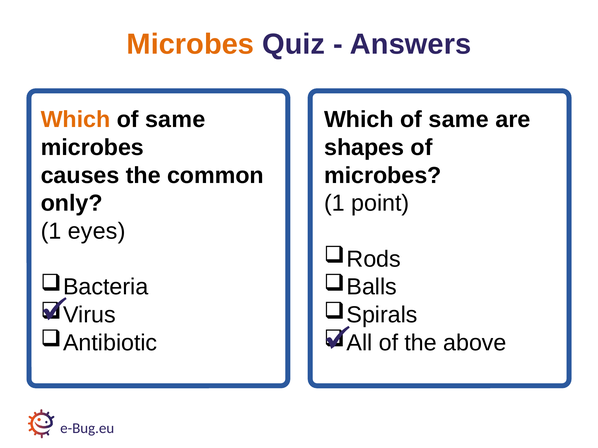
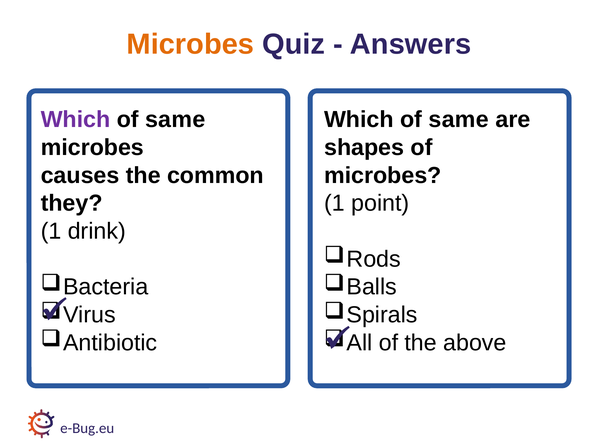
Which colour: orange -> purple (76, 120)
only: only -> they (72, 204)
eyes: eyes -> drink (97, 231)
